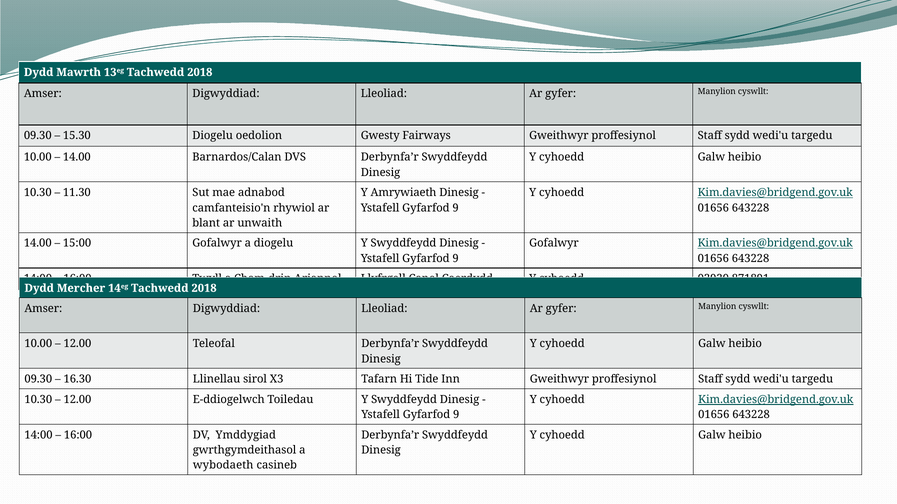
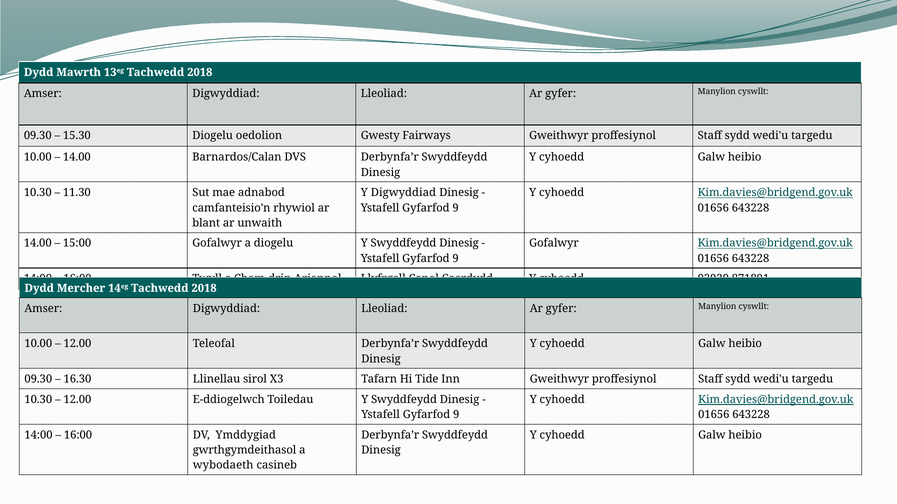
Y Amrywiaeth: Amrywiaeth -> Digwyddiad (403, 193)
